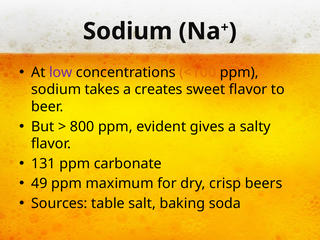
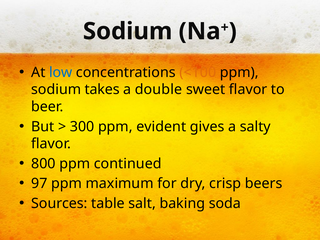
low colour: purple -> blue (61, 72)
creates: creates -> double (158, 90)
800: 800 -> 300 (82, 127)
131: 131 -> 800 (43, 164)
carbonate: carbonate -> continued (128, 164)
49: 49 -> 97 (39, 184)
